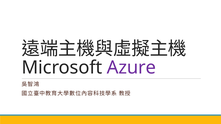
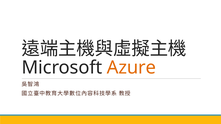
Azure colour: purple -> orange (131, 68)
